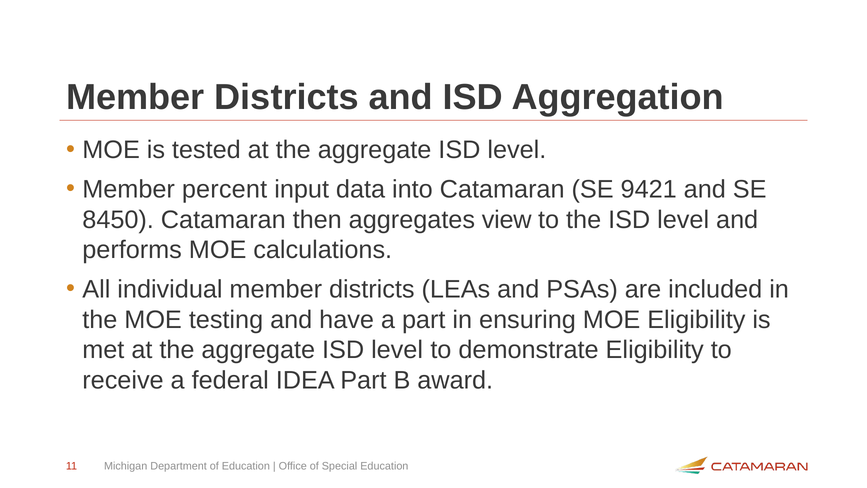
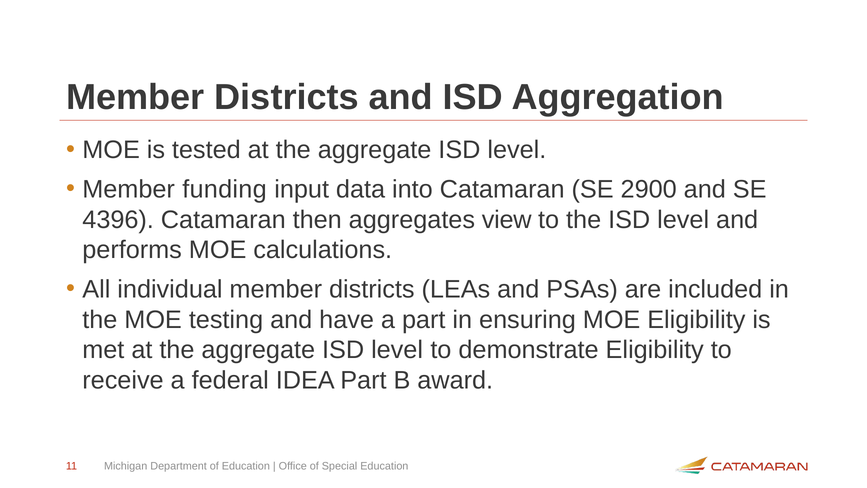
percent: percent -> funding (224, 189)
9421: 9421 -> 2900 (649, 189)
8450: 8450 -> 4396 (118, 220)
